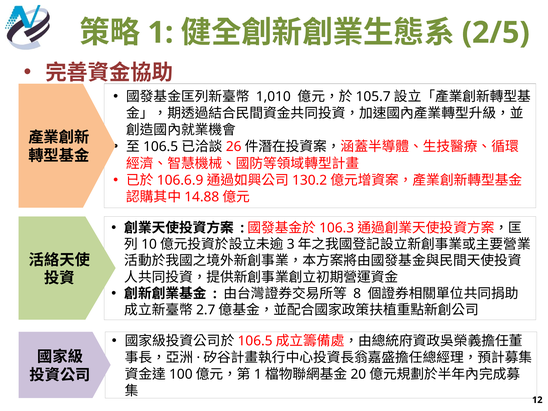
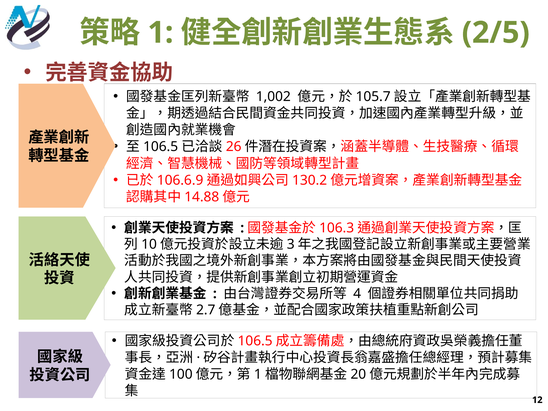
1,010: 1,010 -> 1,002 (273, 97)
8: 8 -> 4 (357, 294)
